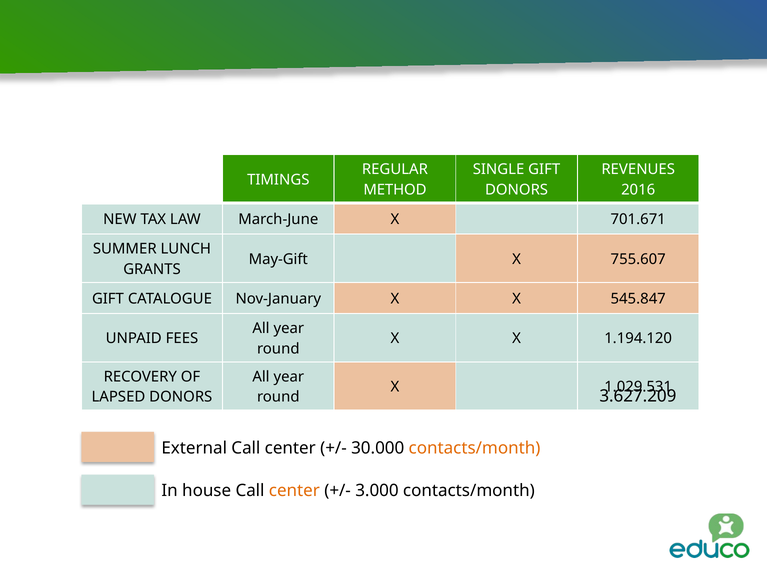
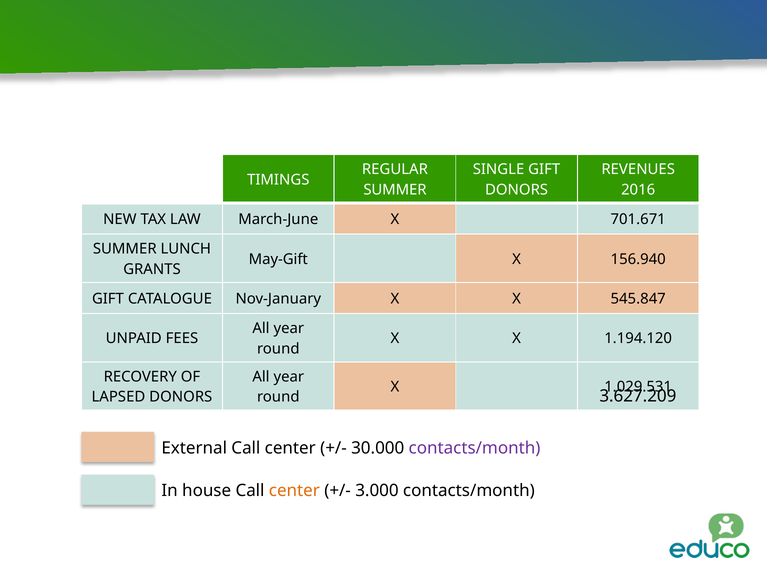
METHOD: METHOD -> SUMMER (395, 190)
755.607: 755.607 -> 156.940 (638, 259)
contacts/month colour: orange -> purple (475, 448)
